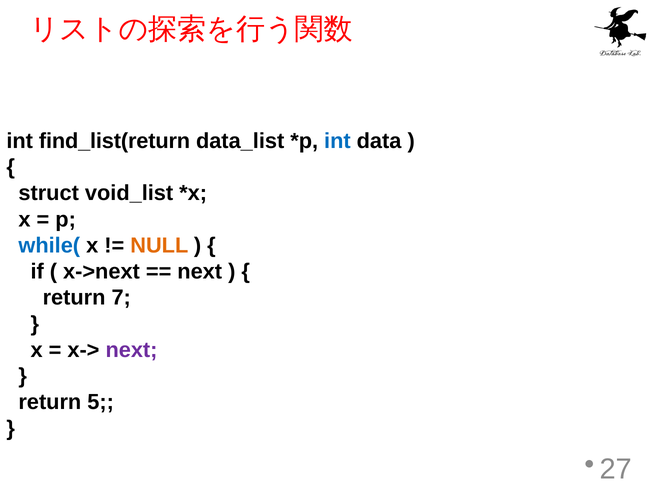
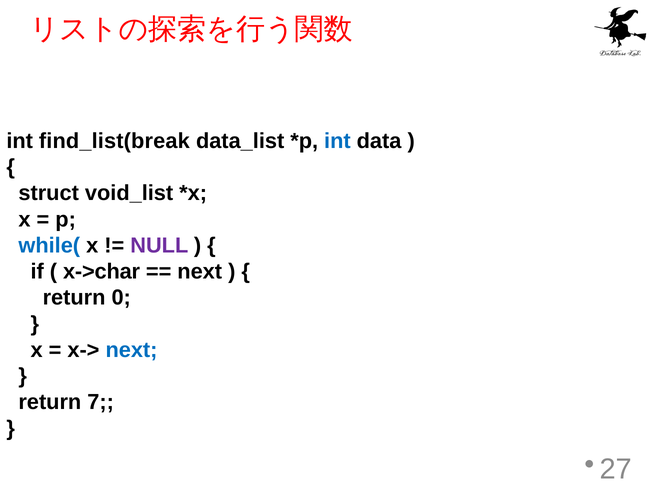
find_list(return: find_list(return -> find_list(break (114, 141)
NULL colour: orange -> purple (159, 245)
x->next: x->next -> x->char (102, 271)
7: 7 -> 0 (121, 298)
next colour: purple -> blue (131, 350)
5: 5 -> 7 (101, 402)
